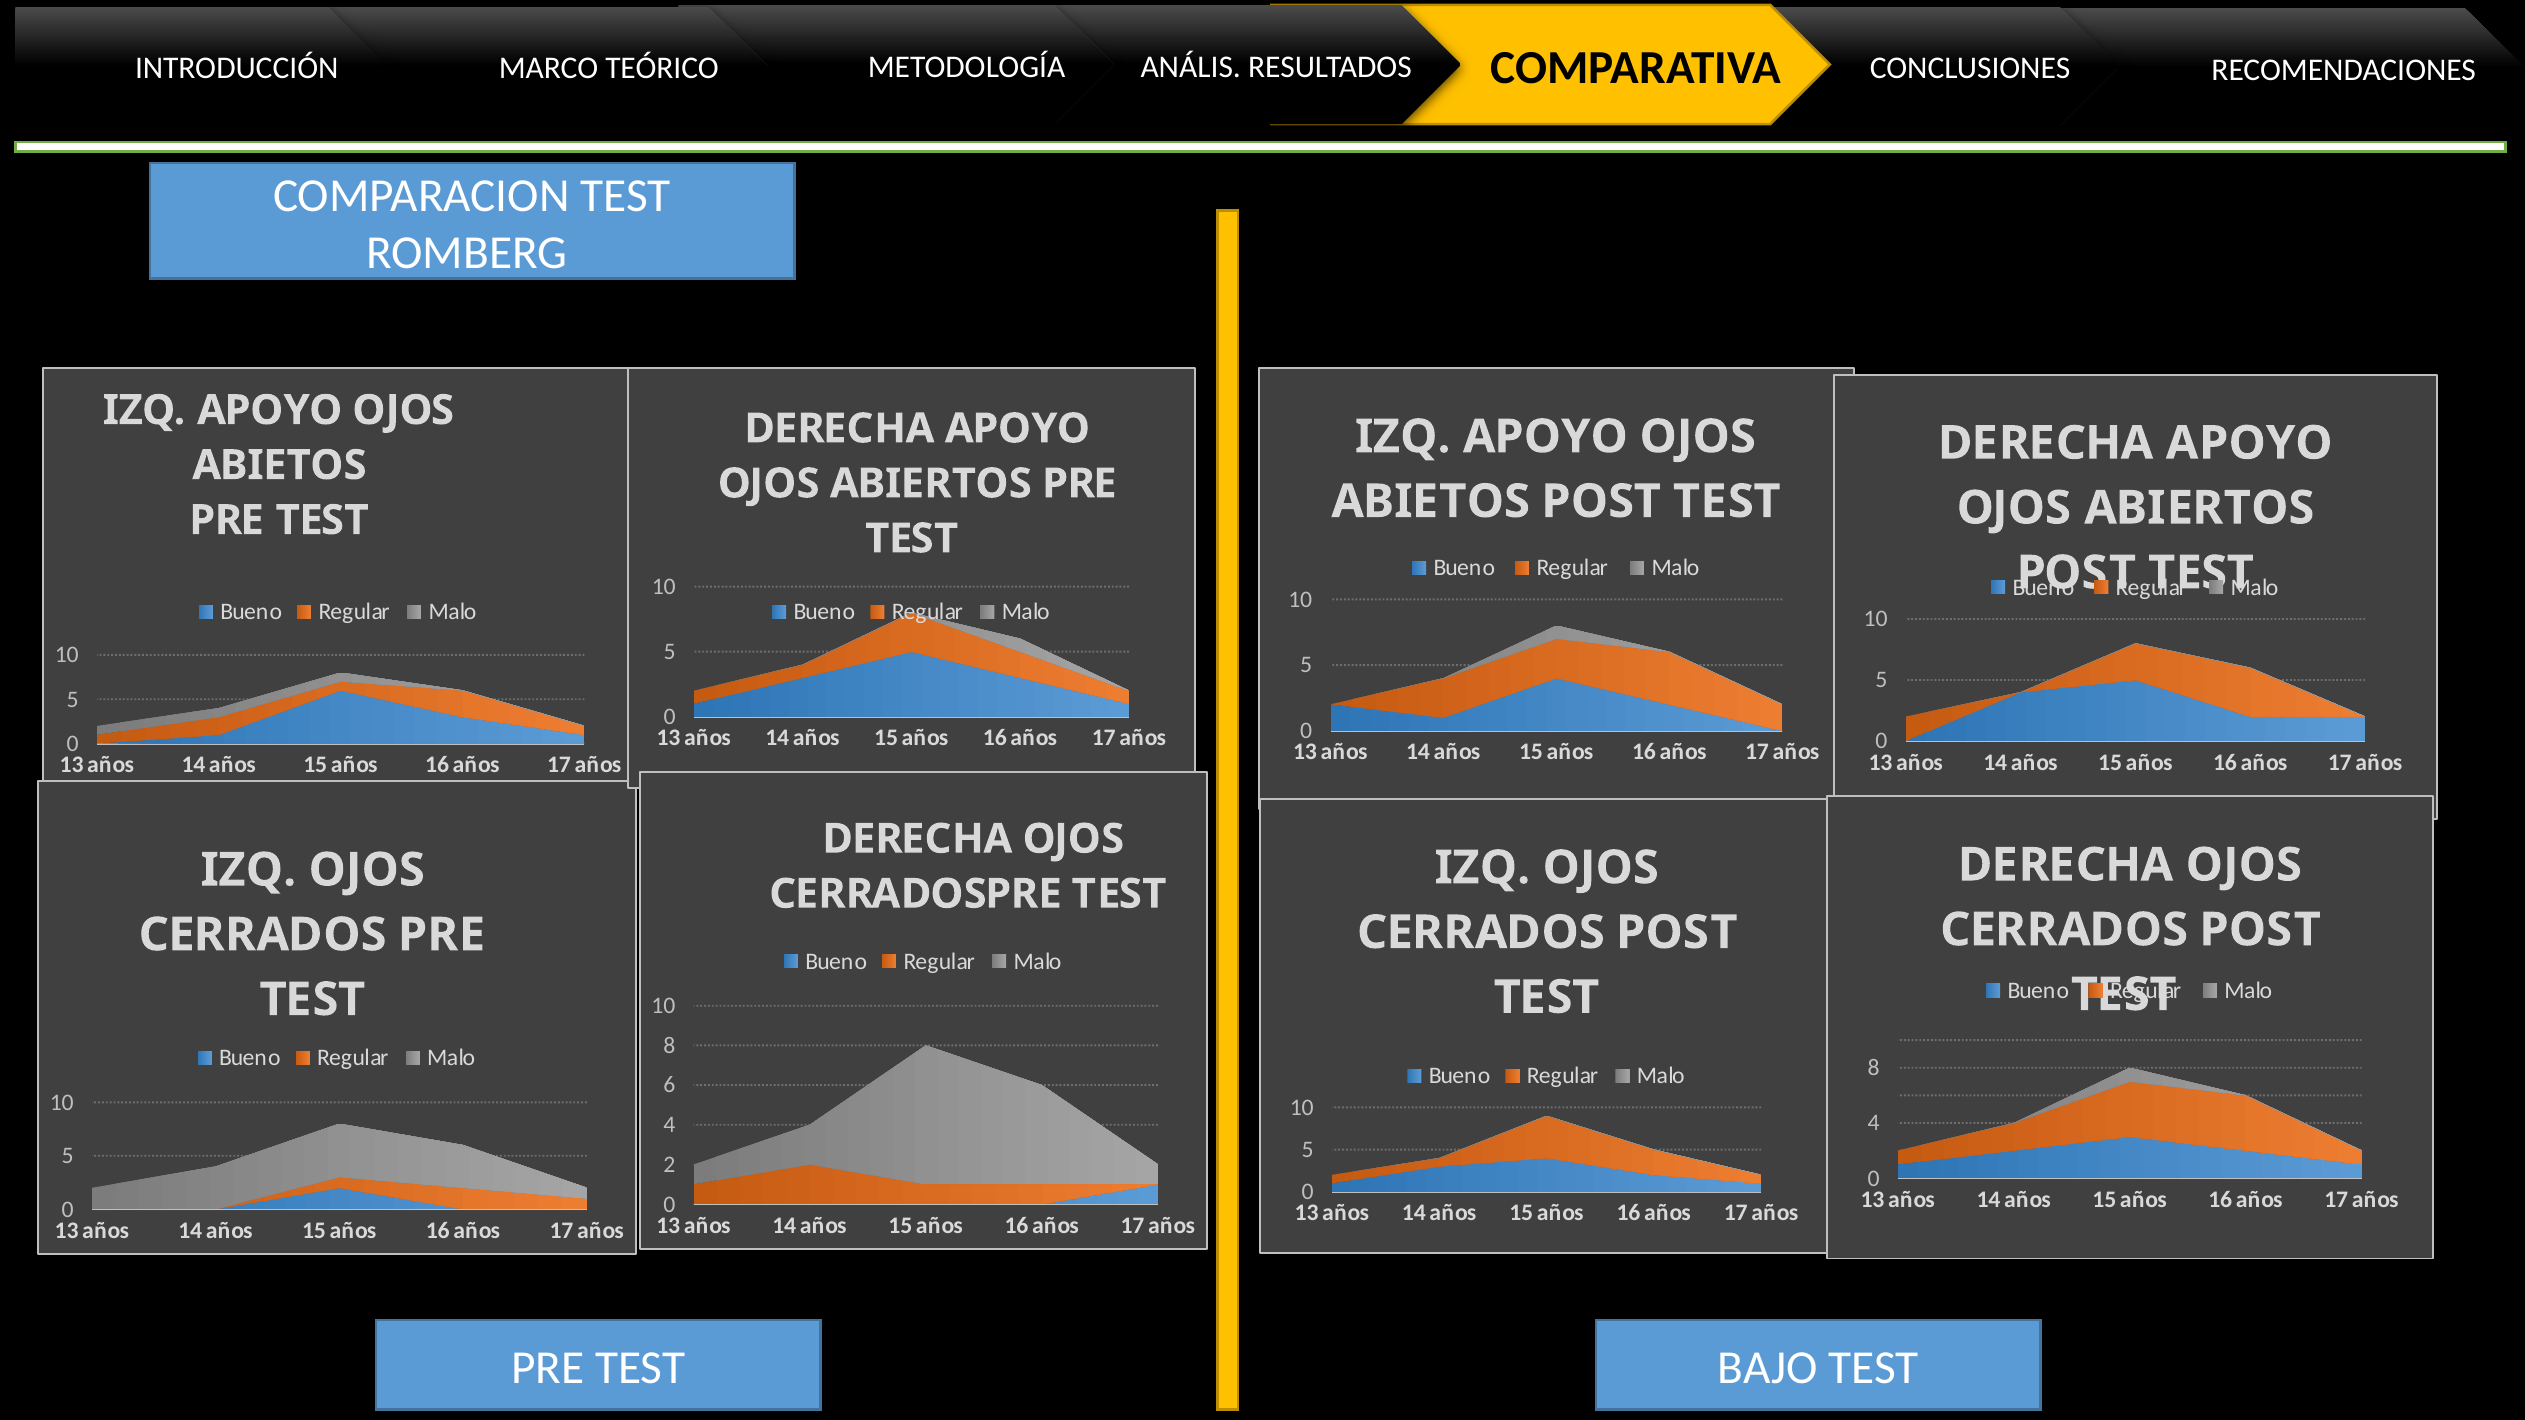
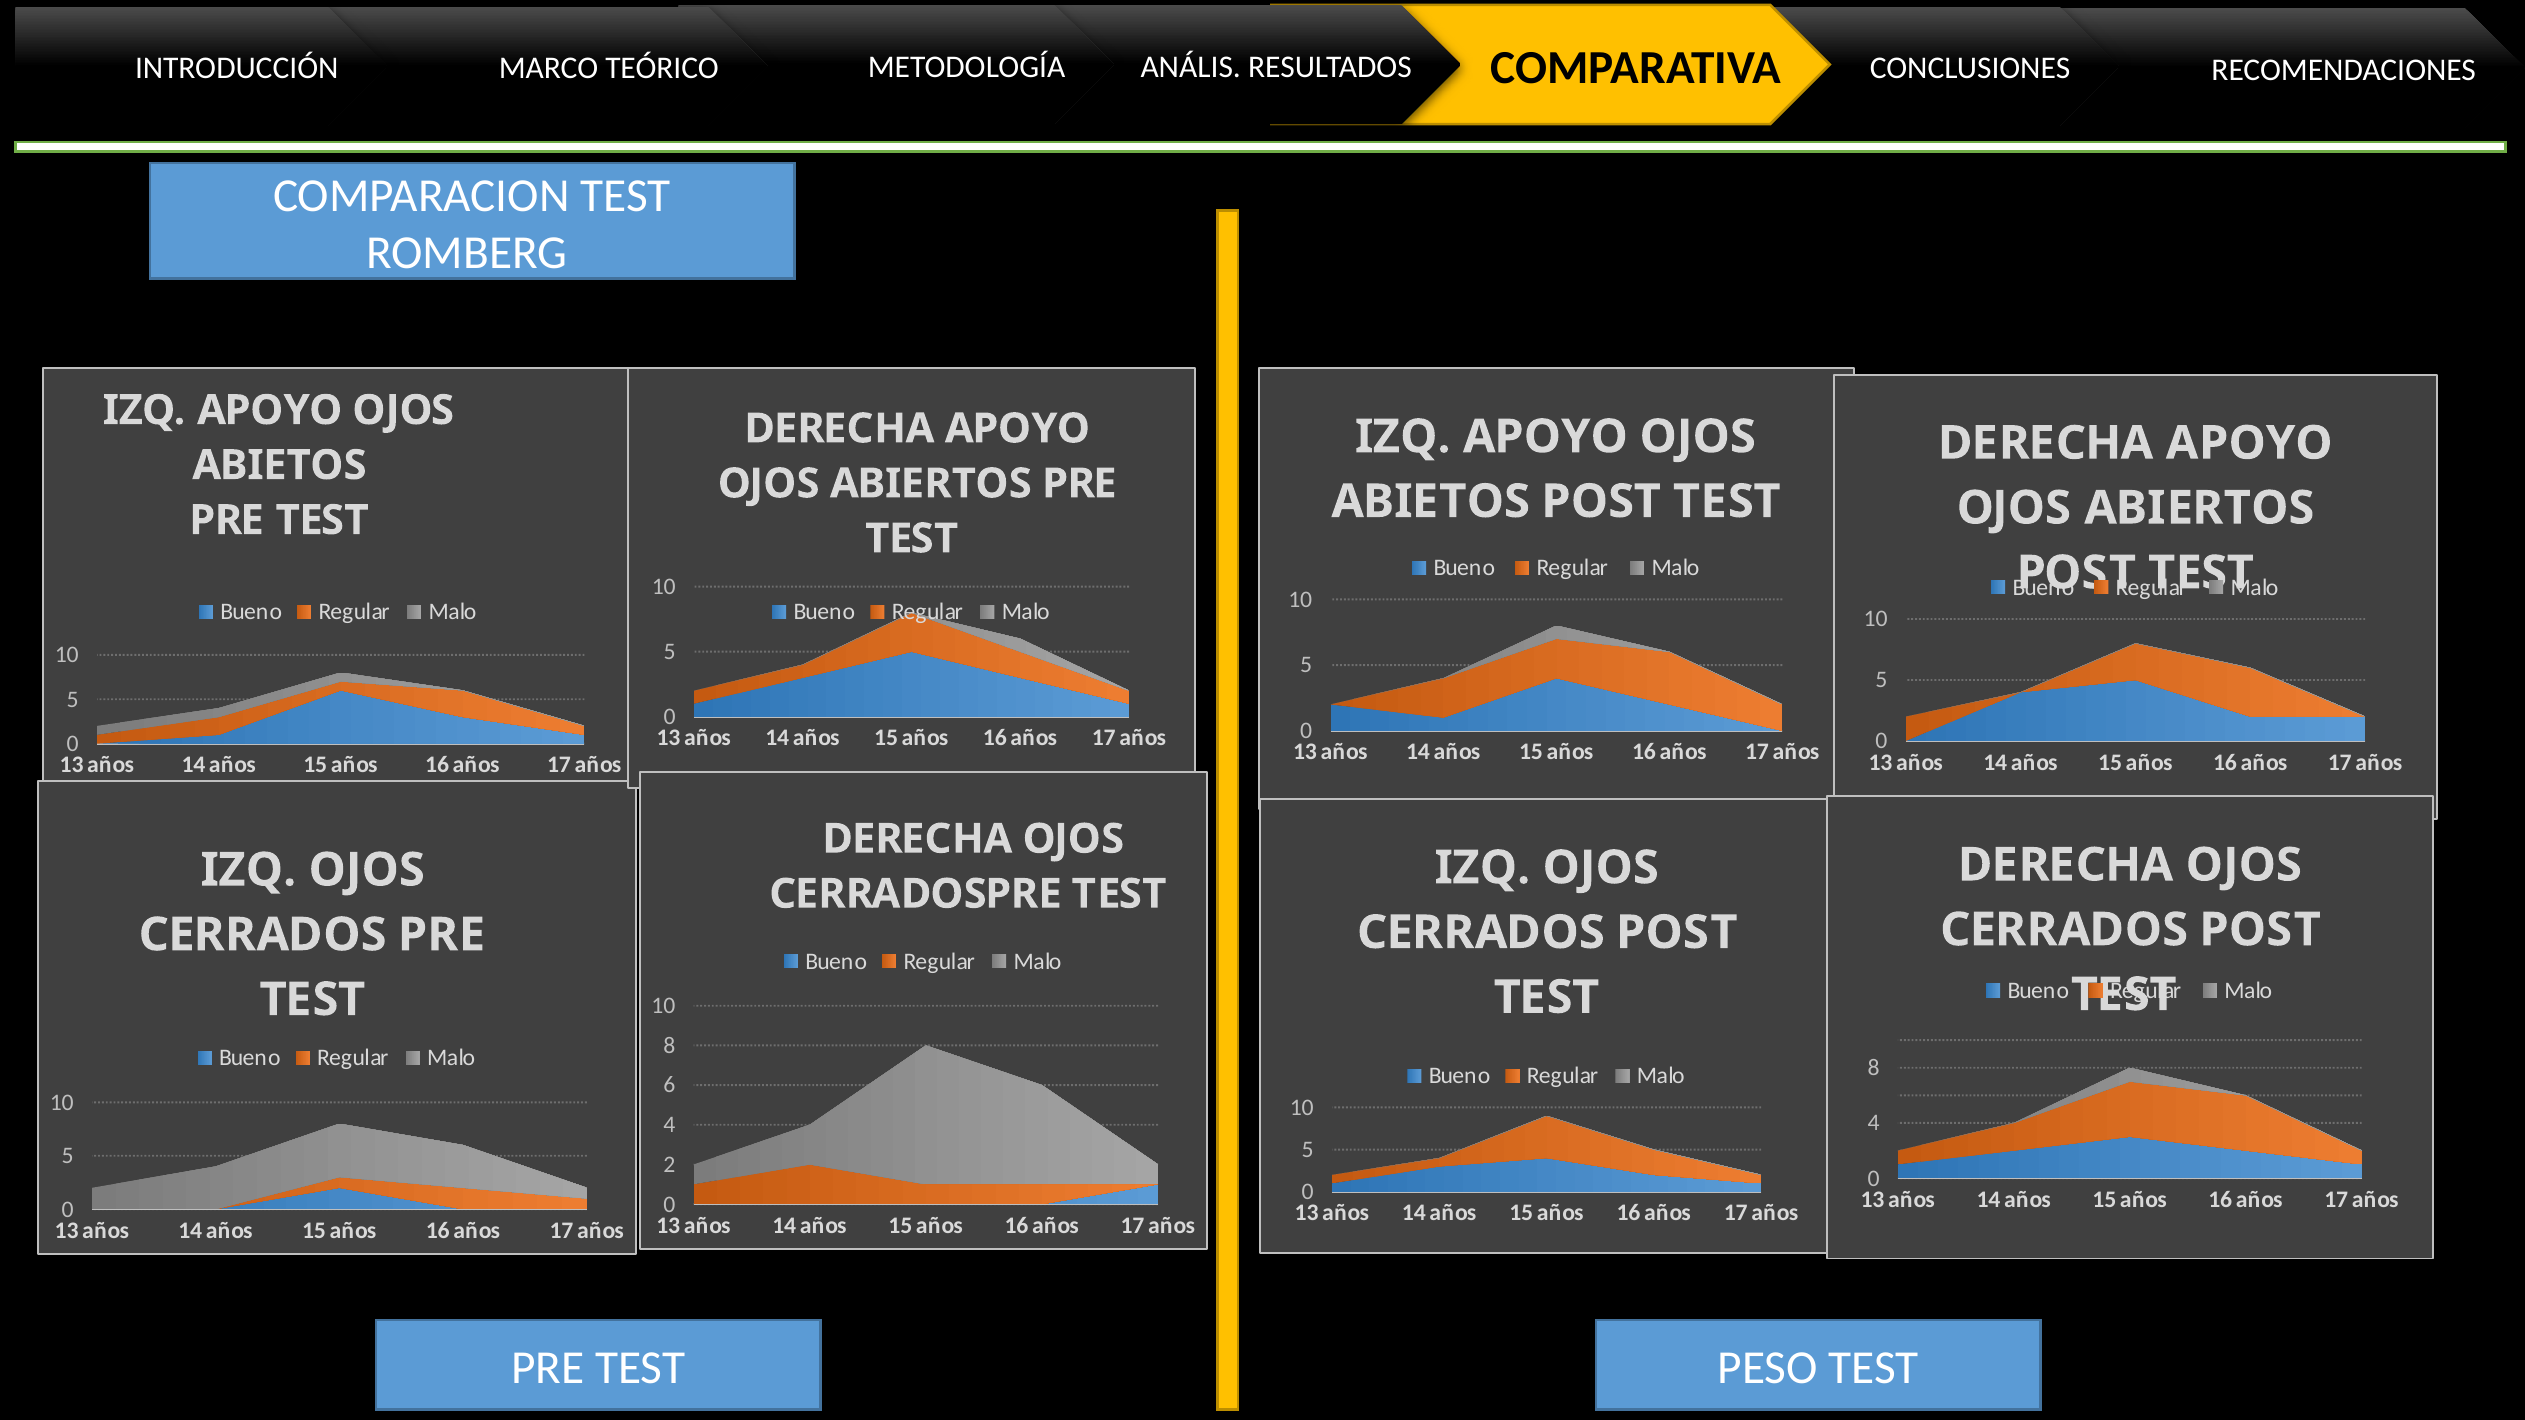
BAJO: BAJO -> PESO (1768, 1368)
